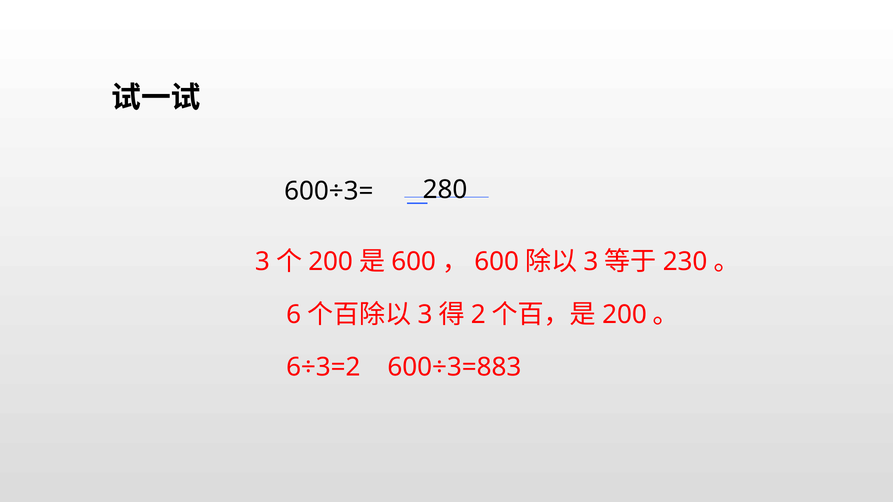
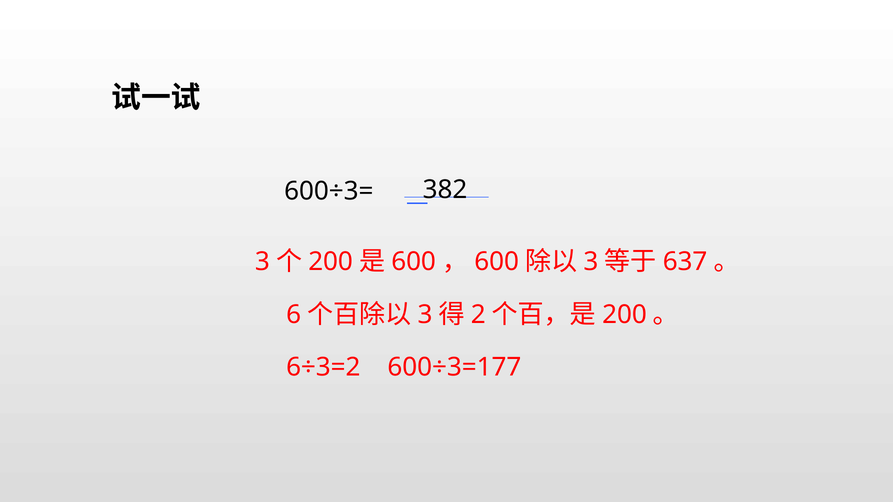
280: 280 -> 382 (445, 190)
230: 230 -> 637 (685, 262)
600÷3=883: 600÷3=883 -> 600÷3=177 (454, 367)
